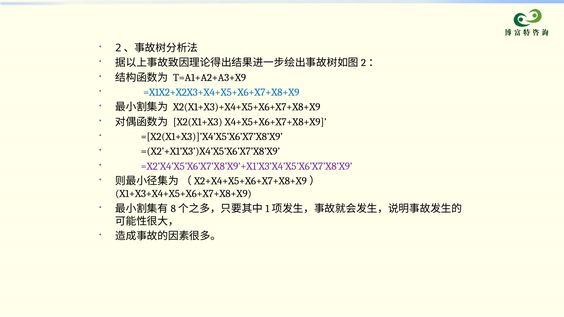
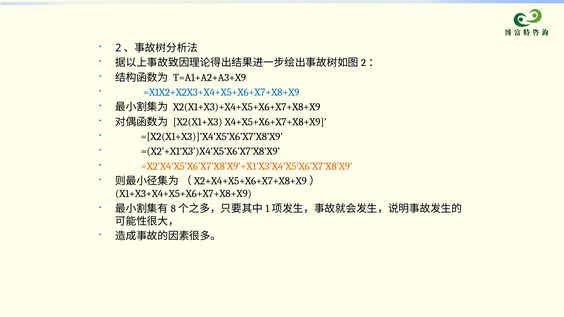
=X2’X4’X5’X6’X7’X8’X9’+X1’X3’X4’X5’X6’X7’X8’X9 colour: purple -> orange (247, 166)
